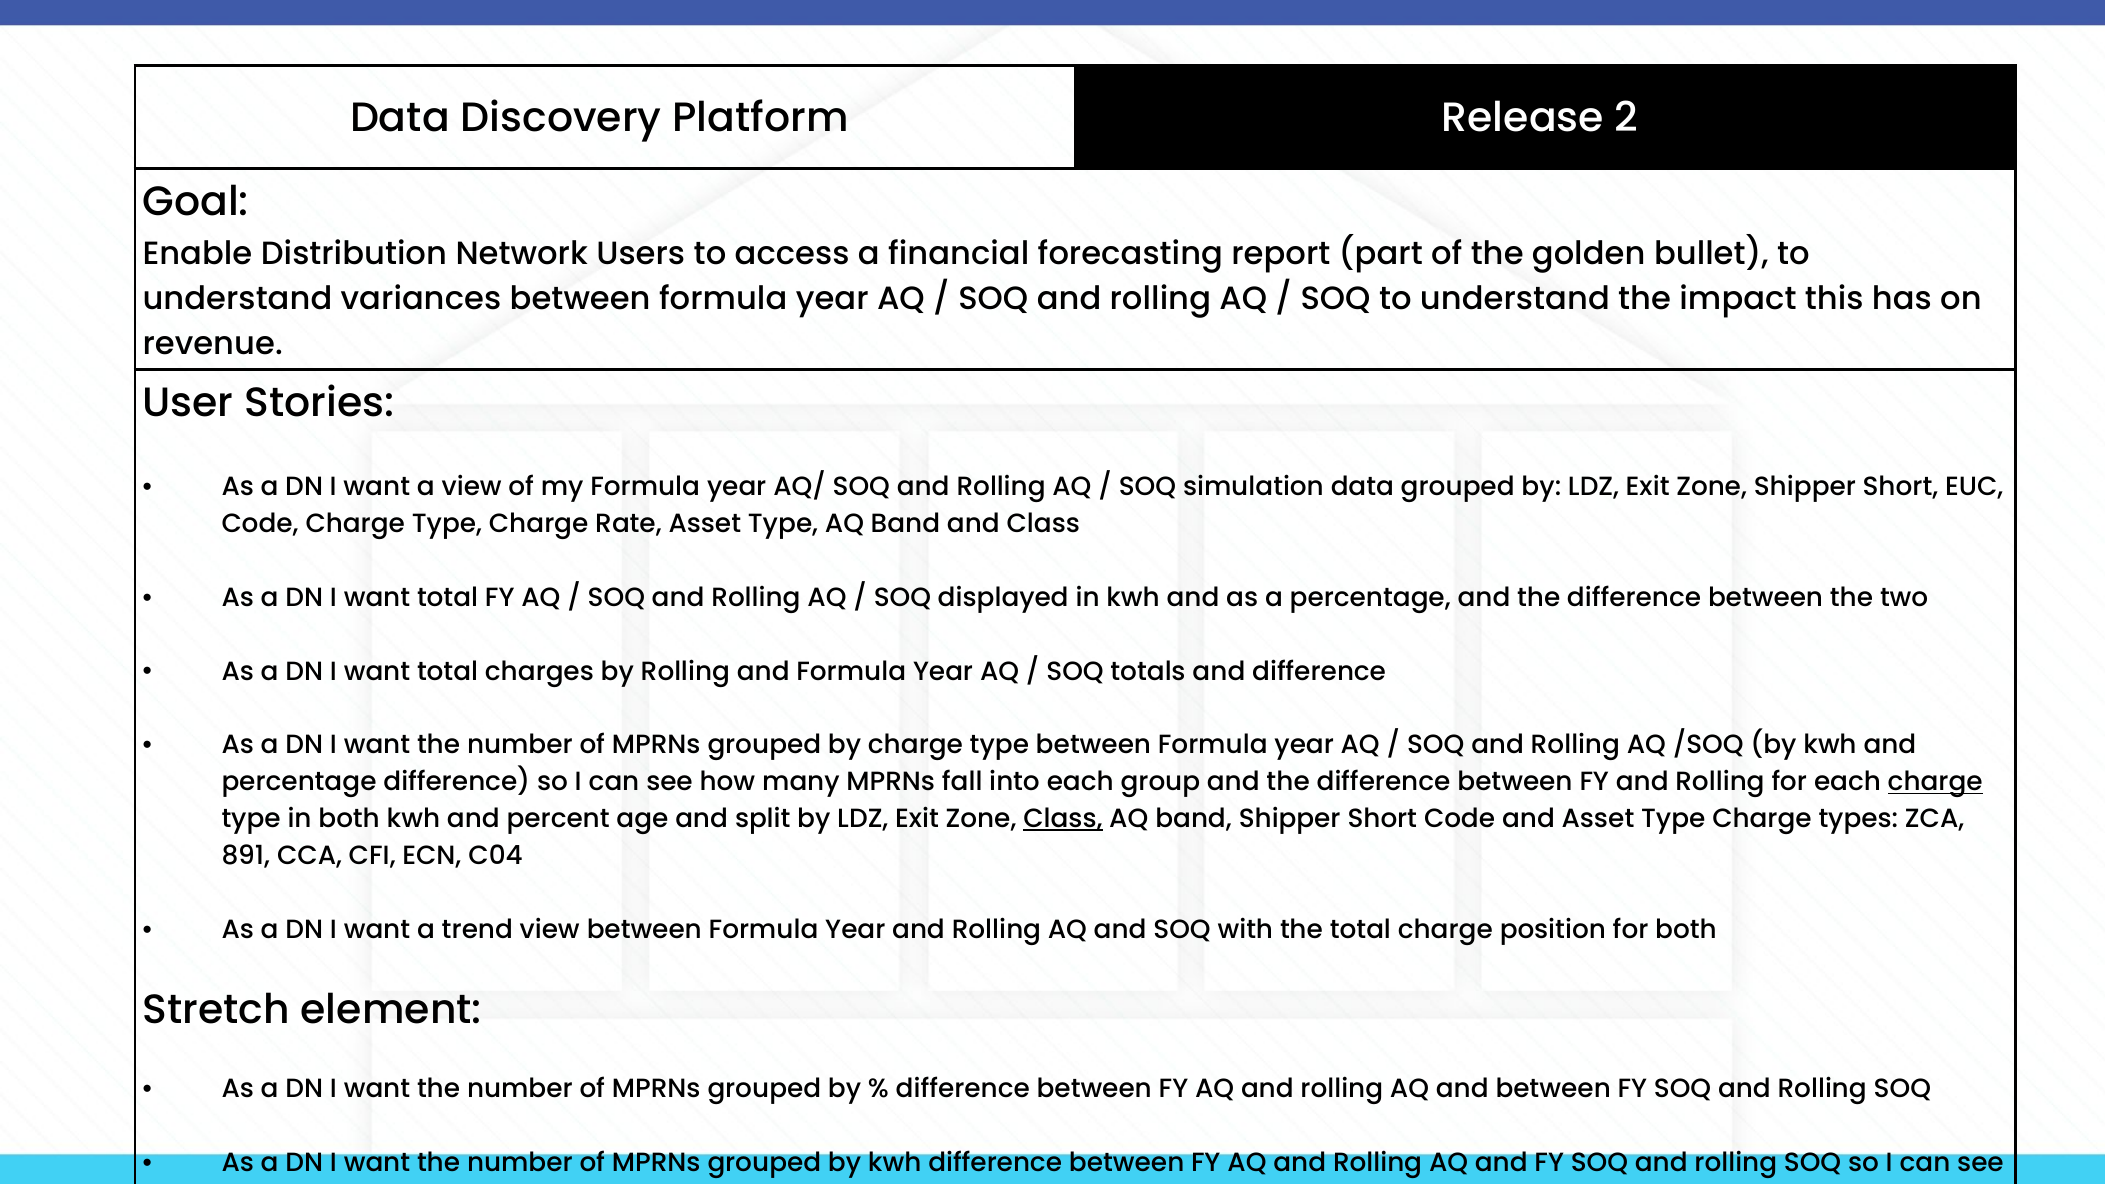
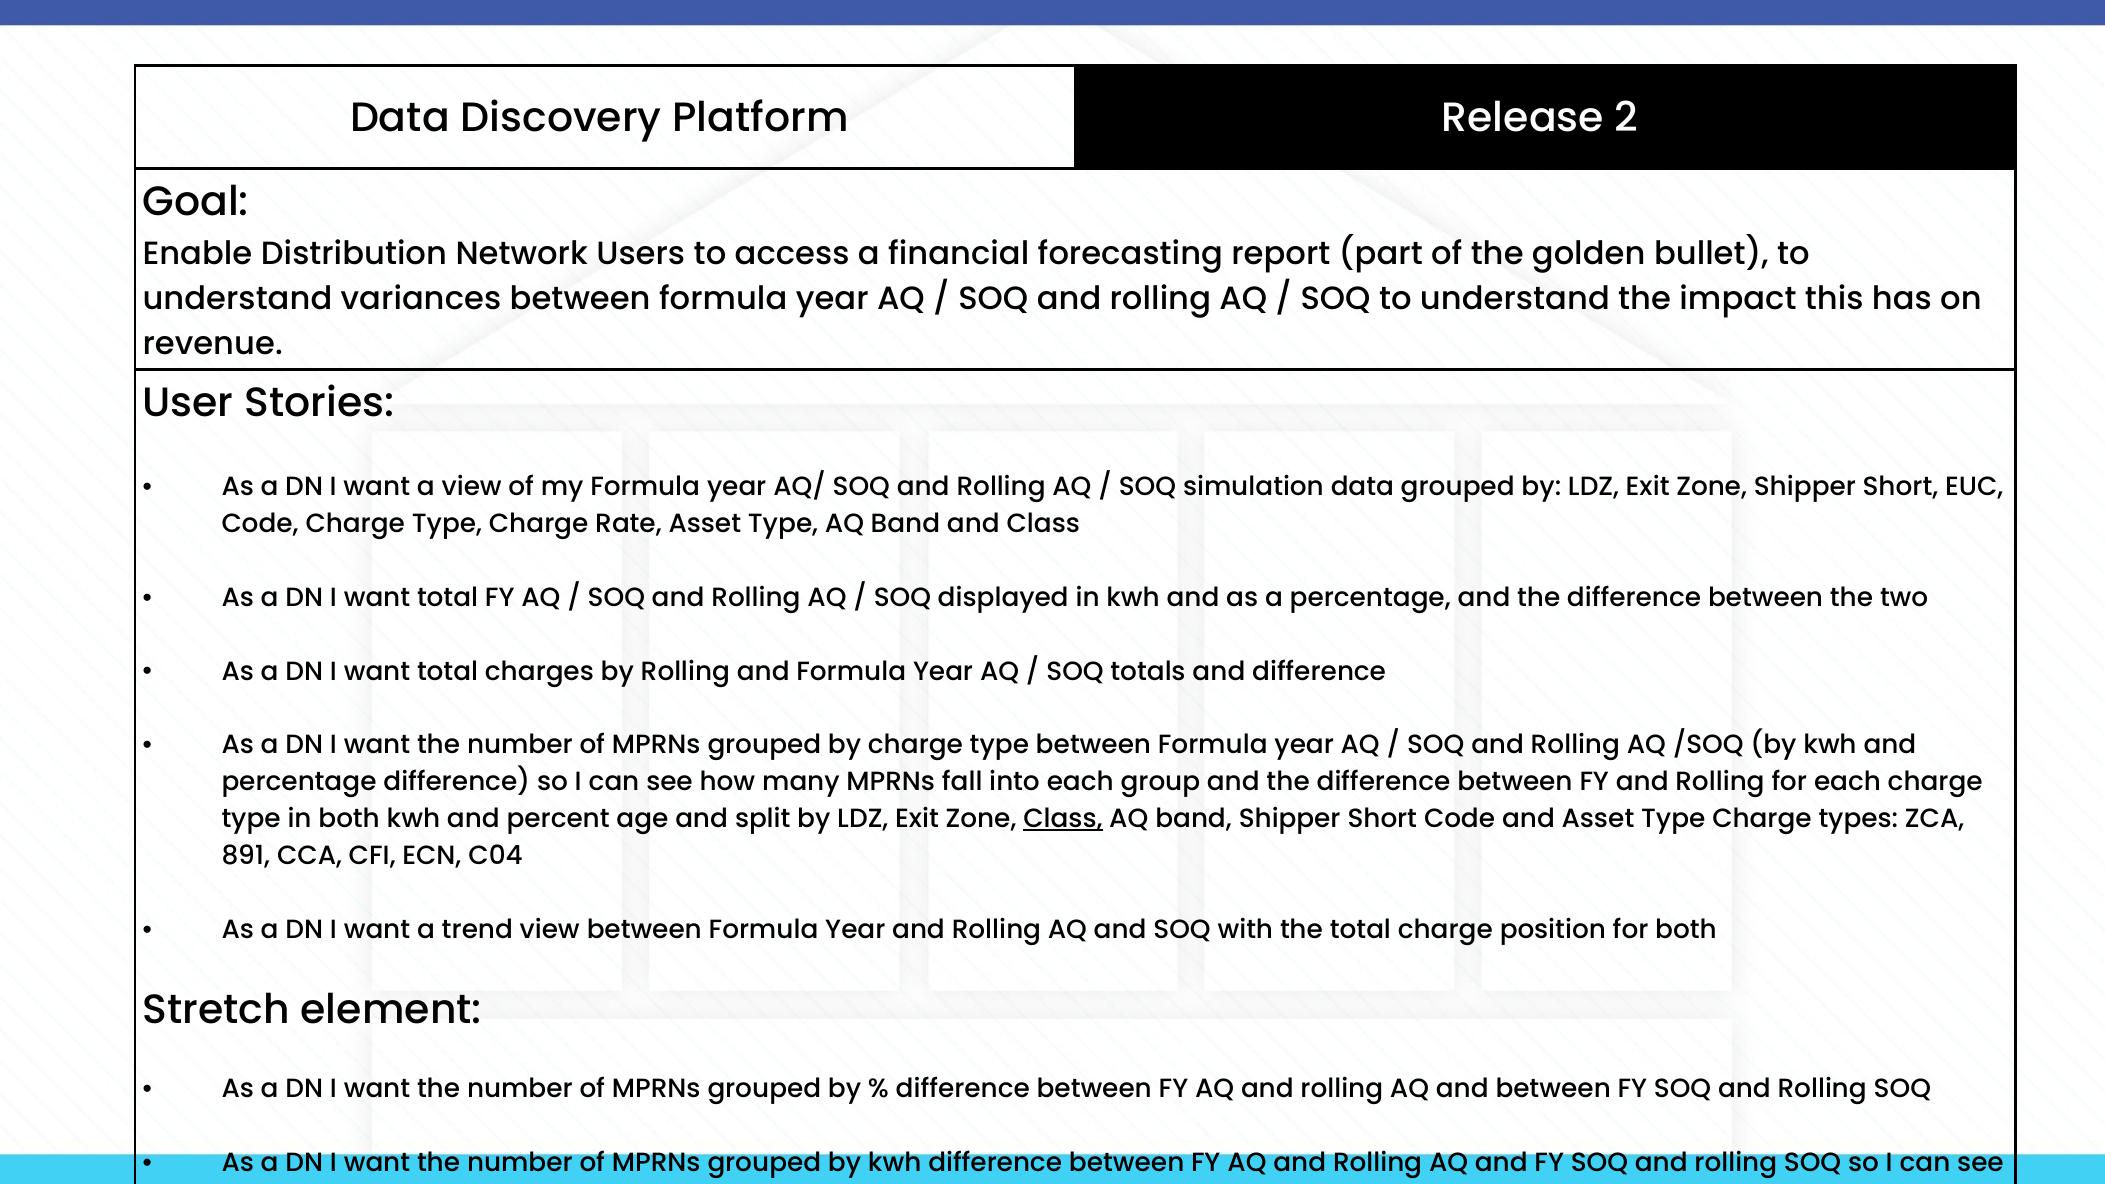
charge underline: present -> none (1935, 782)
